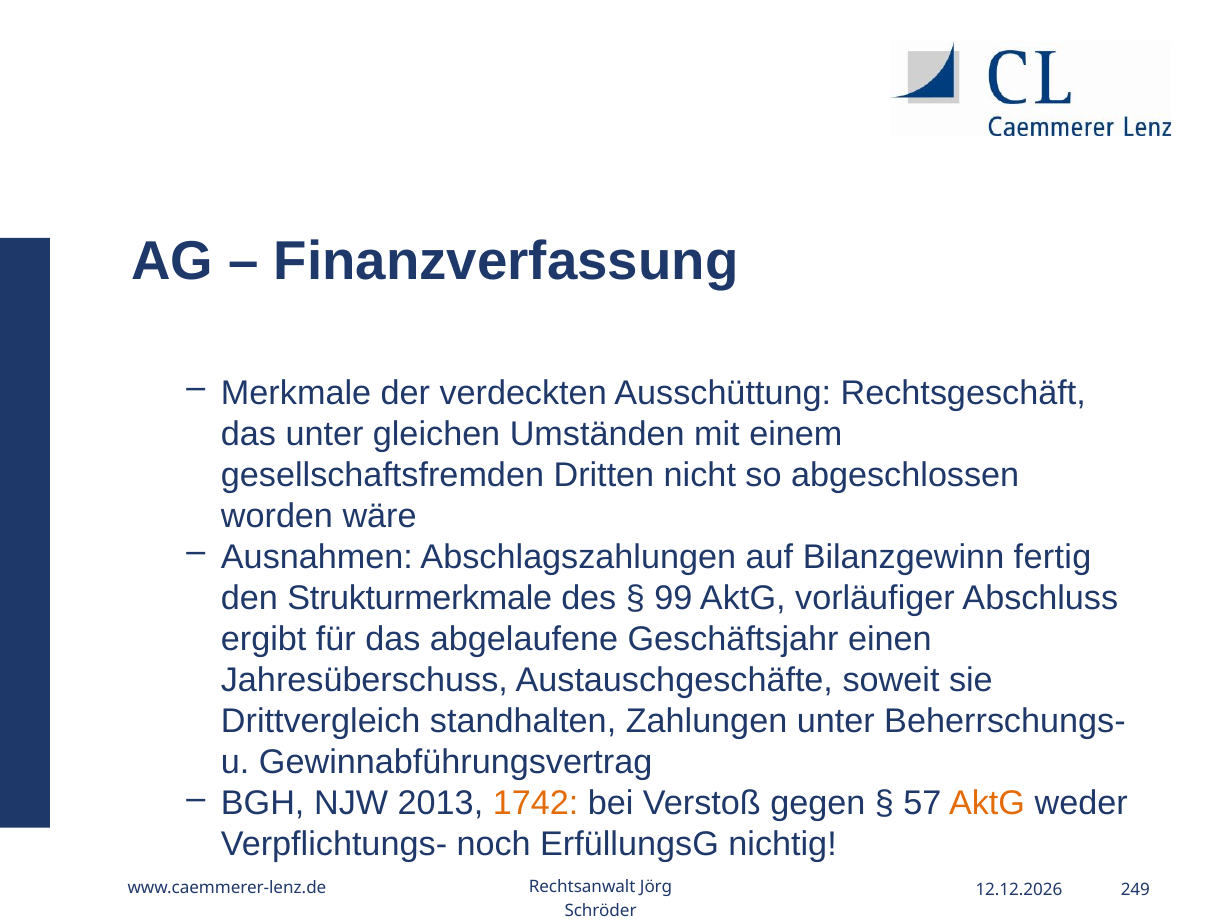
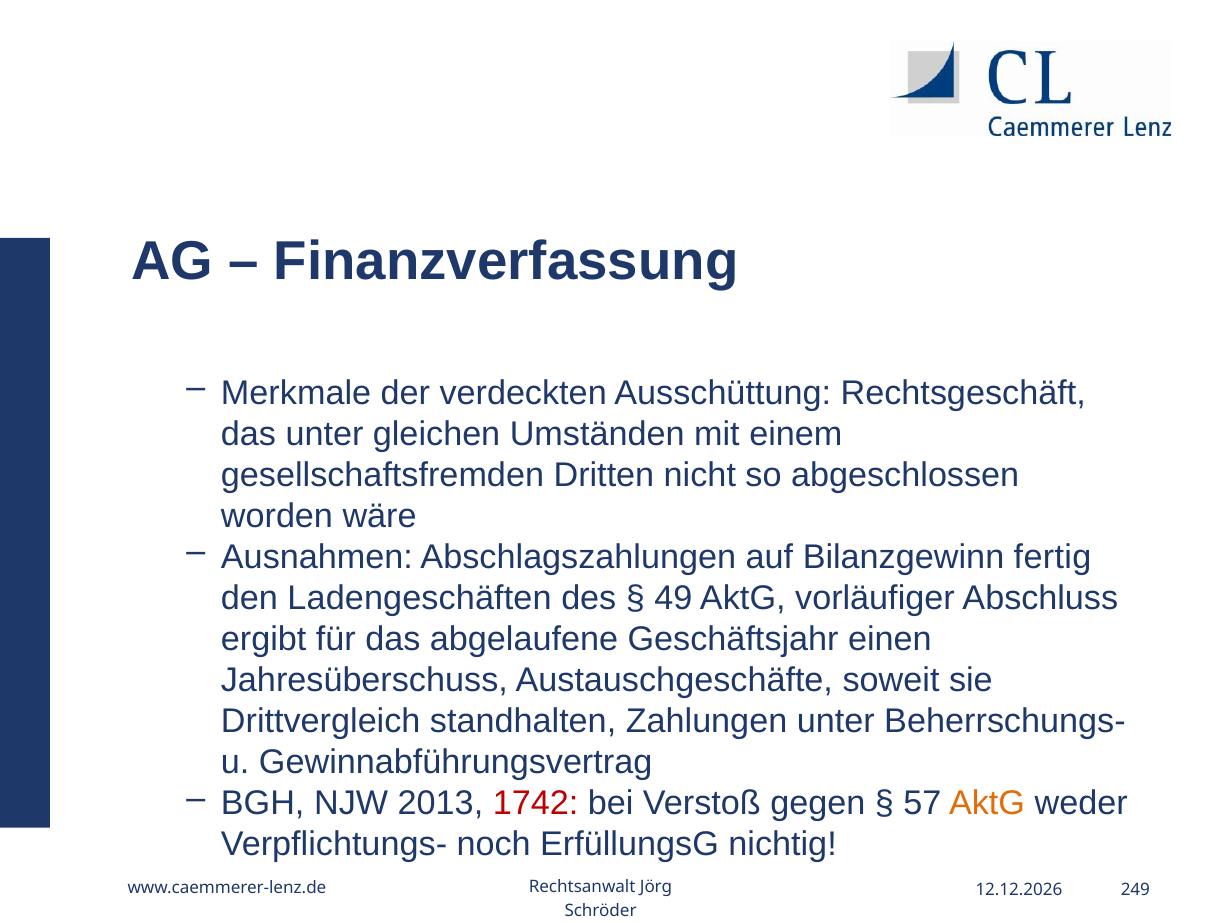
Strukturmerkmale: Strukturmerkmale -> Ladengeschäften (420, 598)
99: 99 -> 49 (673, 598)
1742 colour: orange -> red (536, 803)
